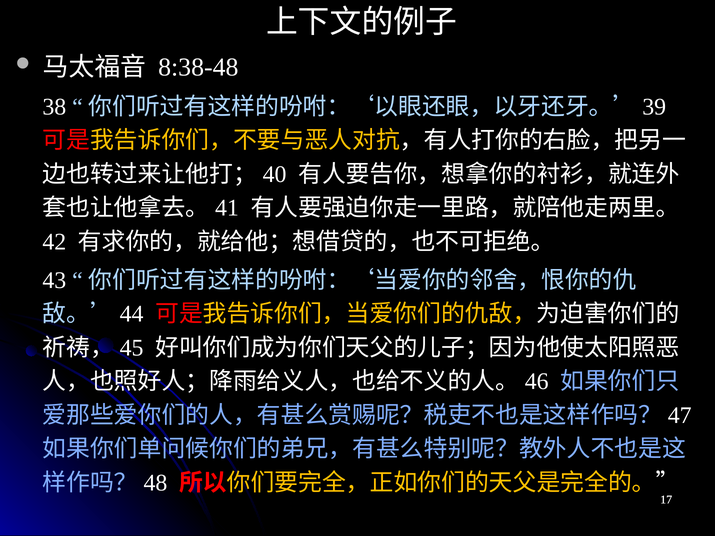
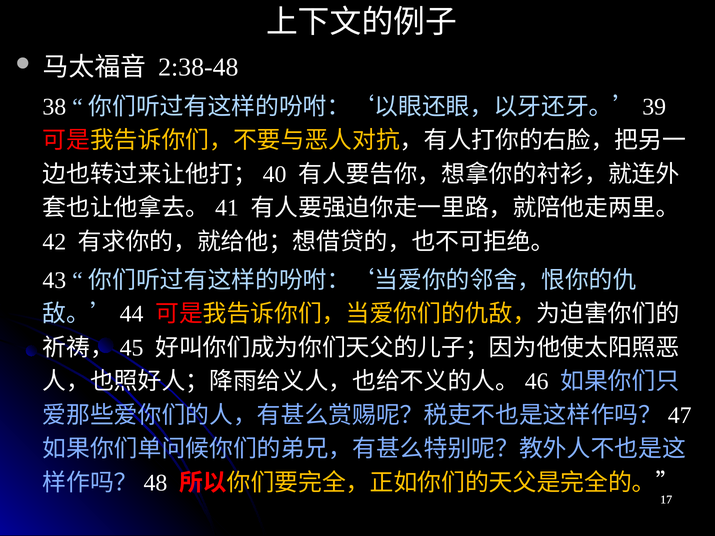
8:38-48: 8:38-48 -> 2:38-48 (198, 67)
